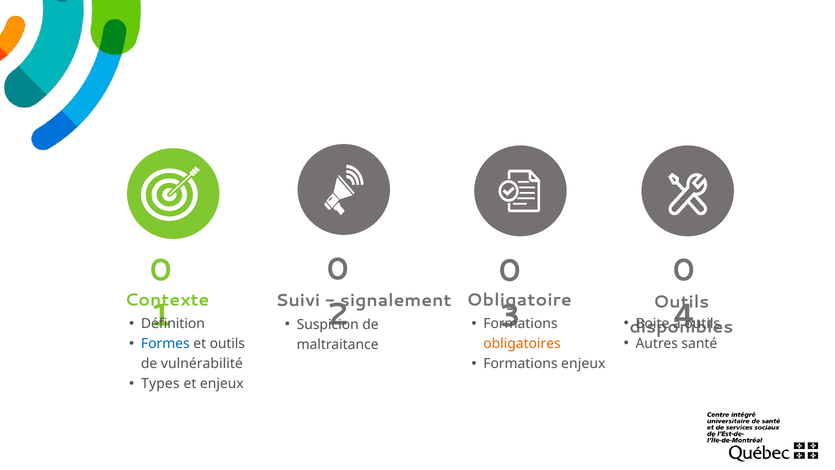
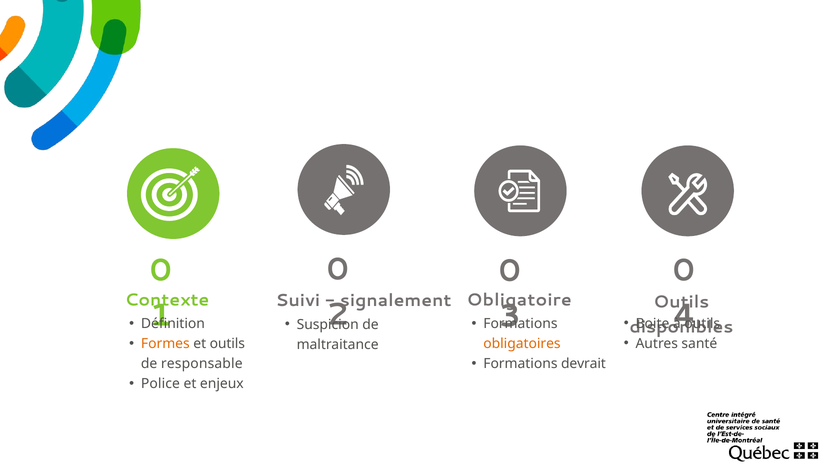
Formes colour: blue -> orange (165, 344)
Formations enjeux: enjeux -> devrait (583, 364)
vulnérabilité: vulnérabilité -> responsable (202, 364)
Types: Types -> Police (160, 384)
